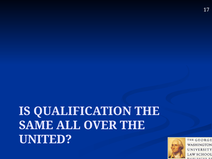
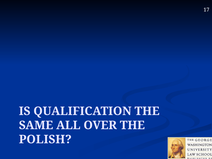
UNITED: UNITED -> POLISH (45, 139)
